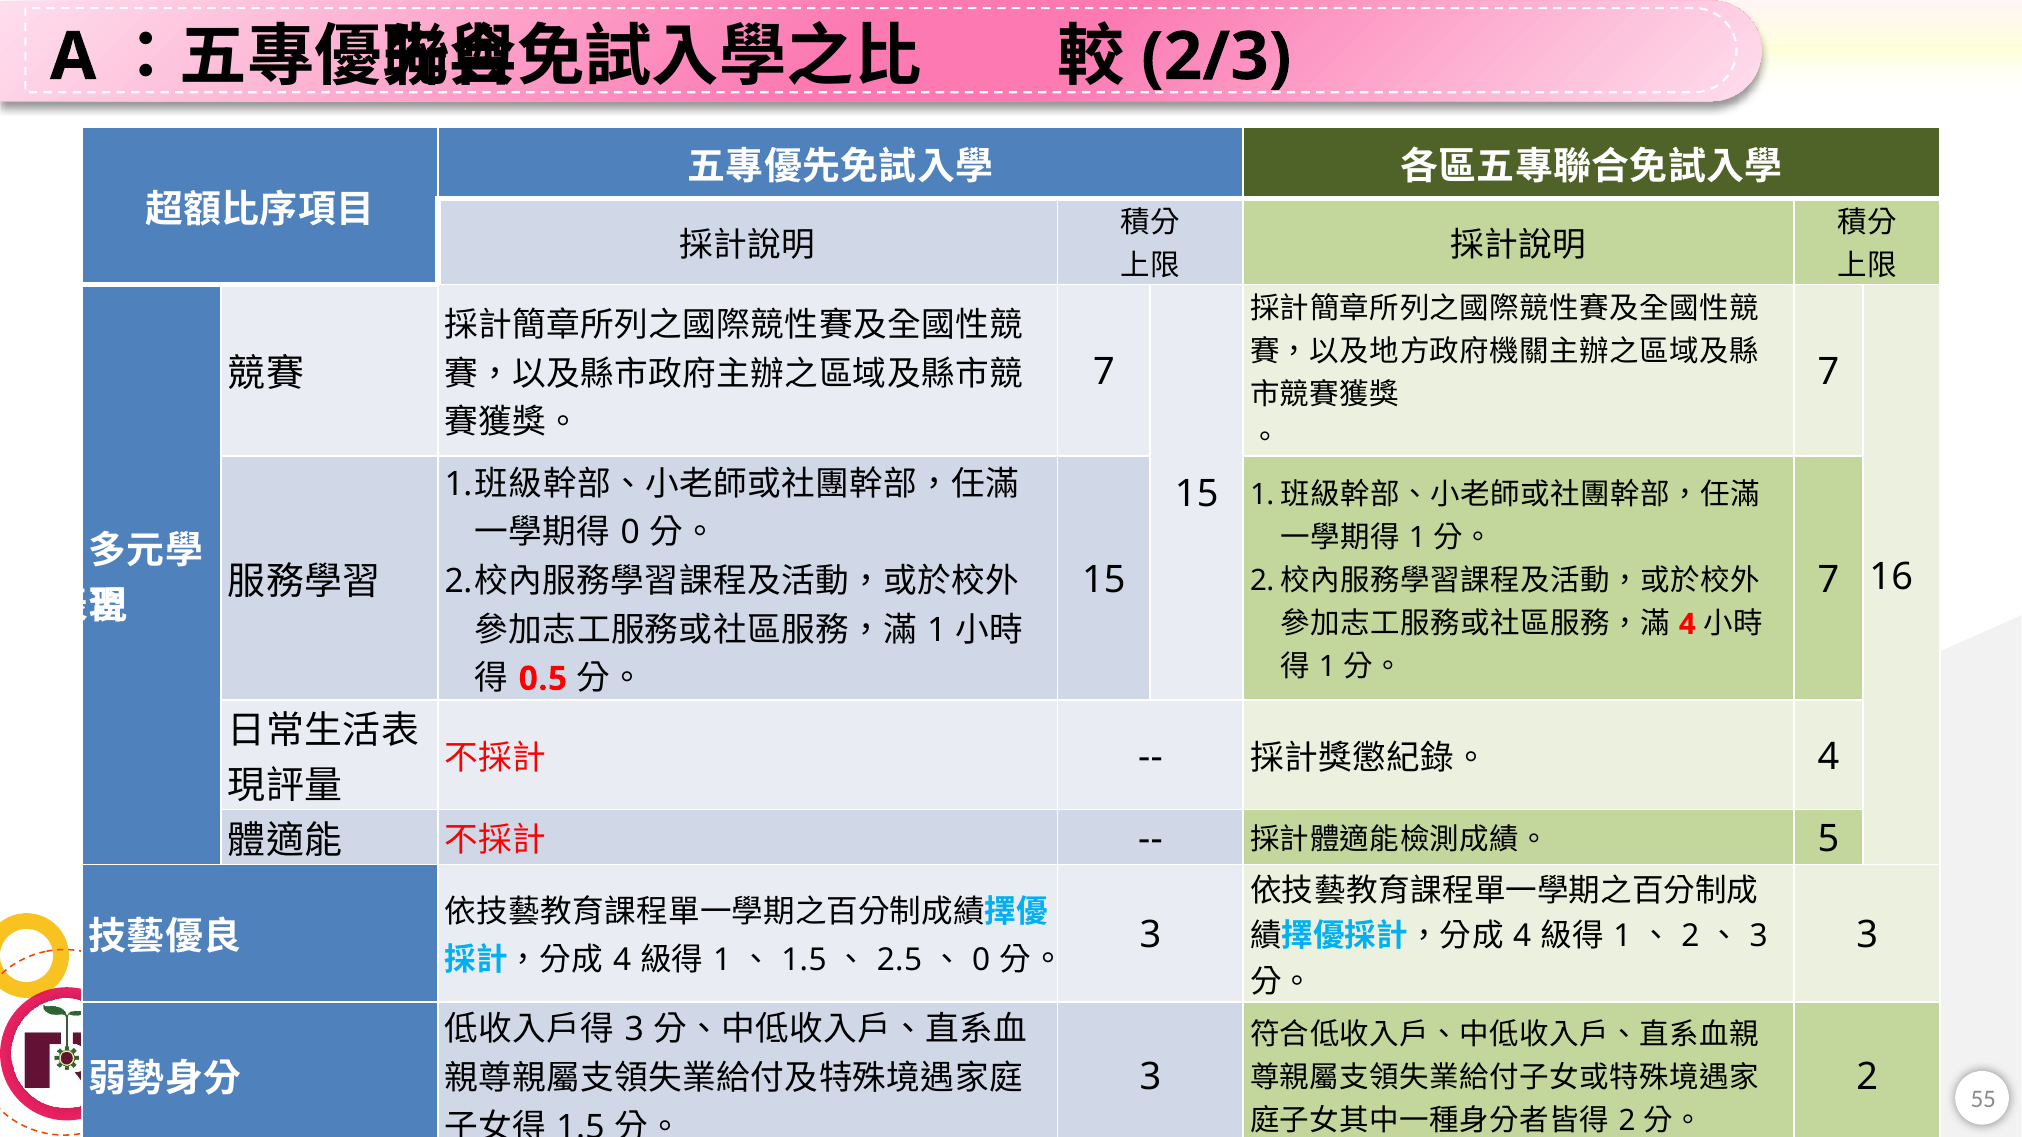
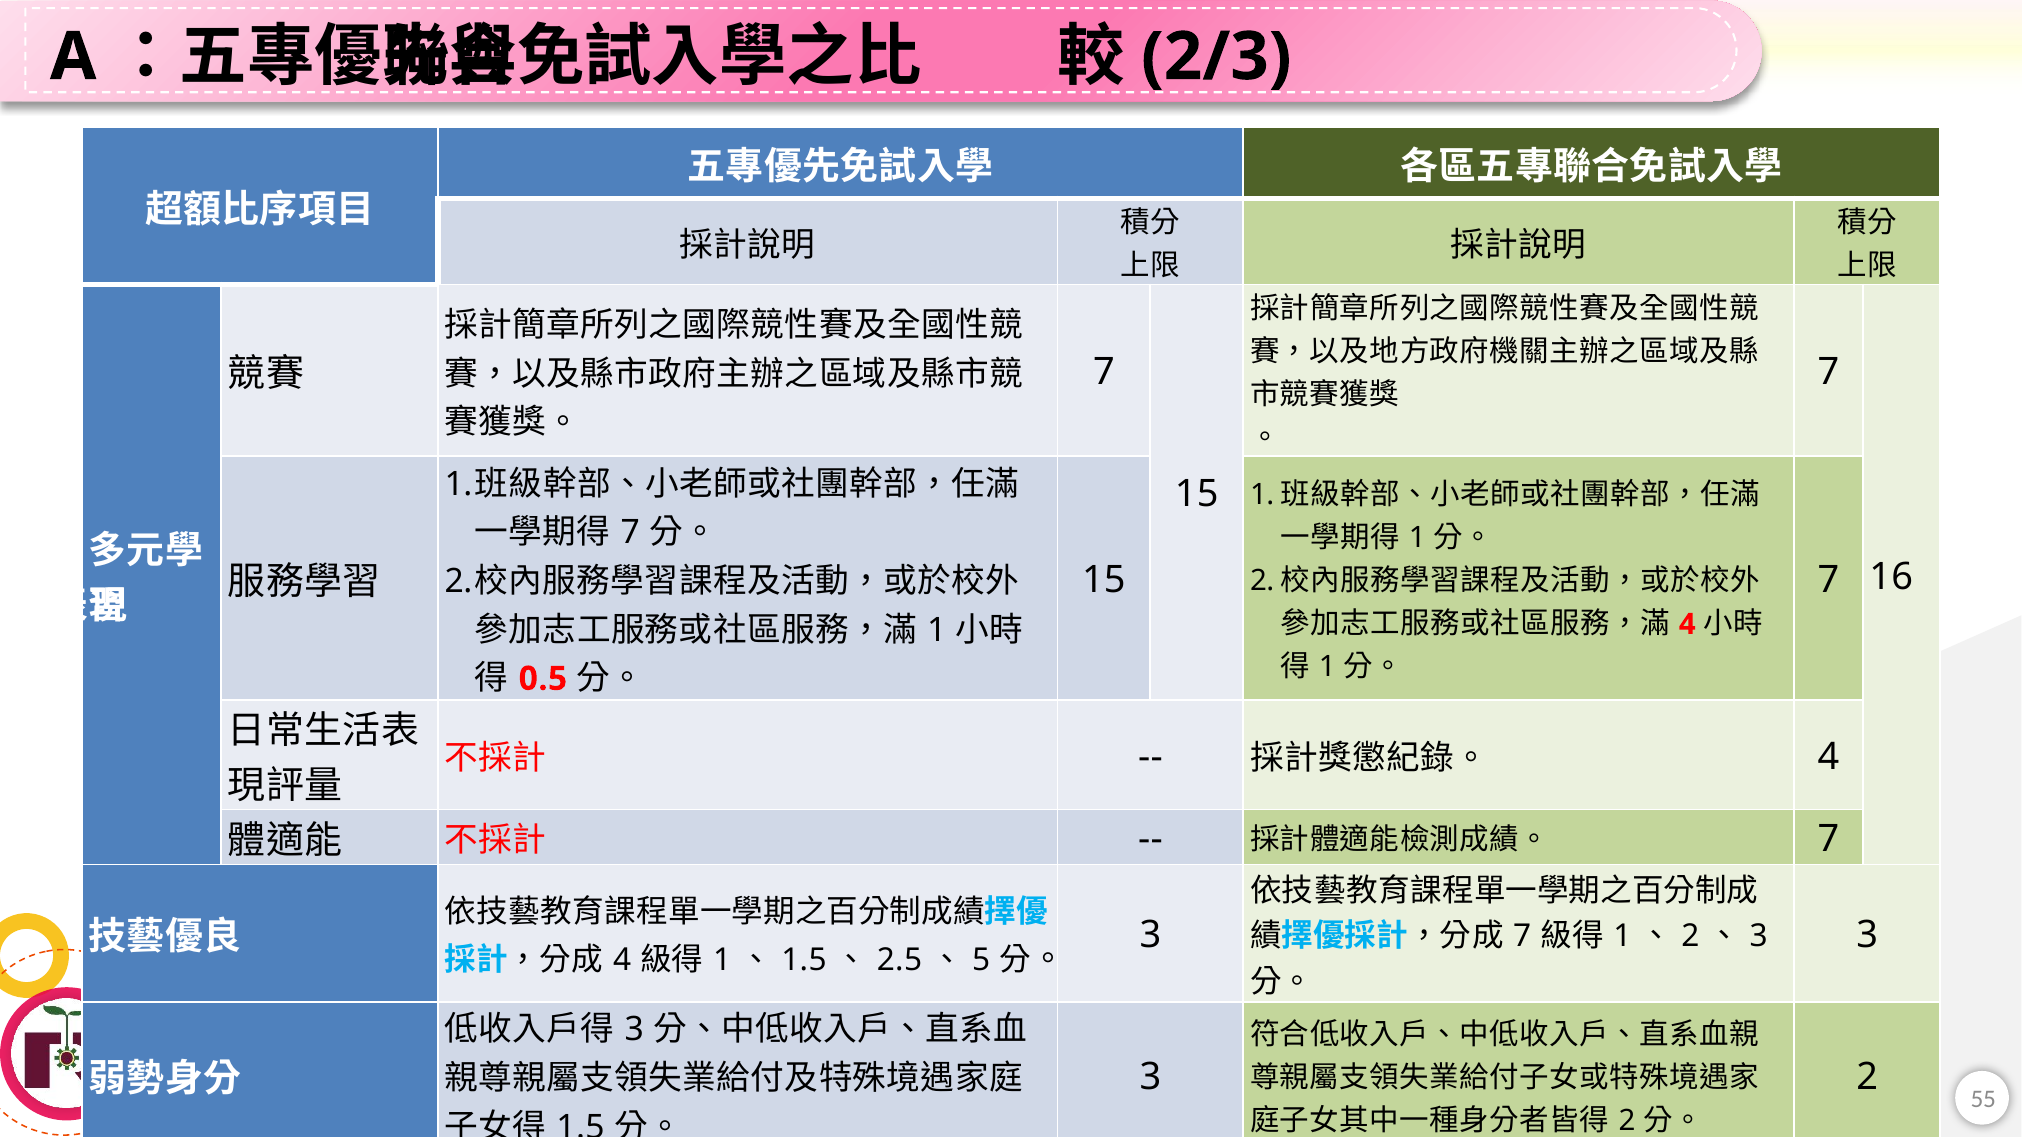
0: 0 -> 7 (630, 533)
5: 5 -> 7 (1828, 839)
4: 4 -> 7 (1522, 937)
0: 0 -> 5 (981, 961)
